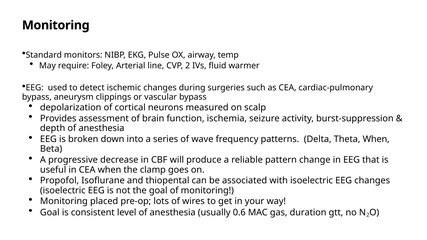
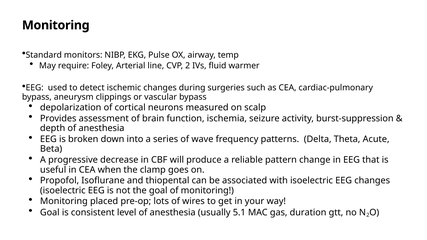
Theta When: When -> Acute (376, 139)
0.6: 0.6 -> 5.1 (239, 213)
